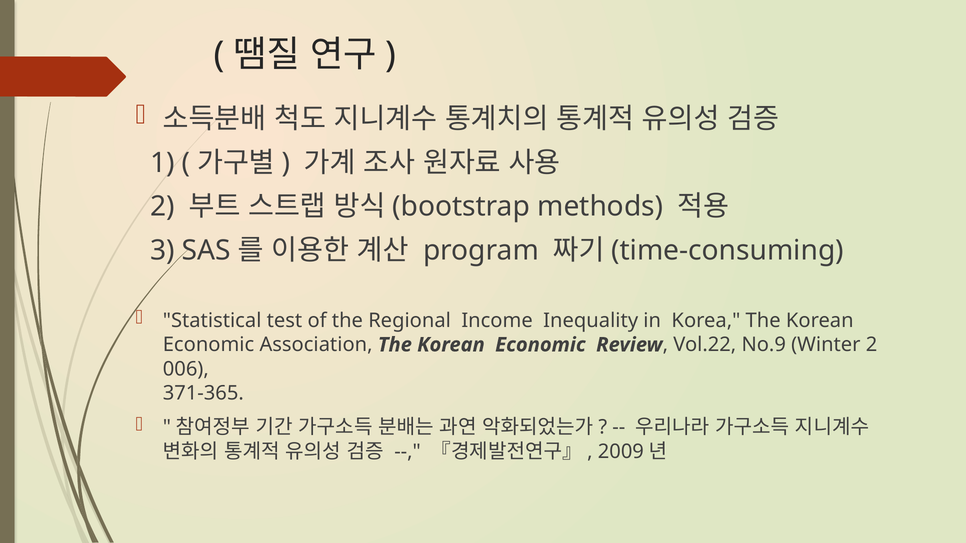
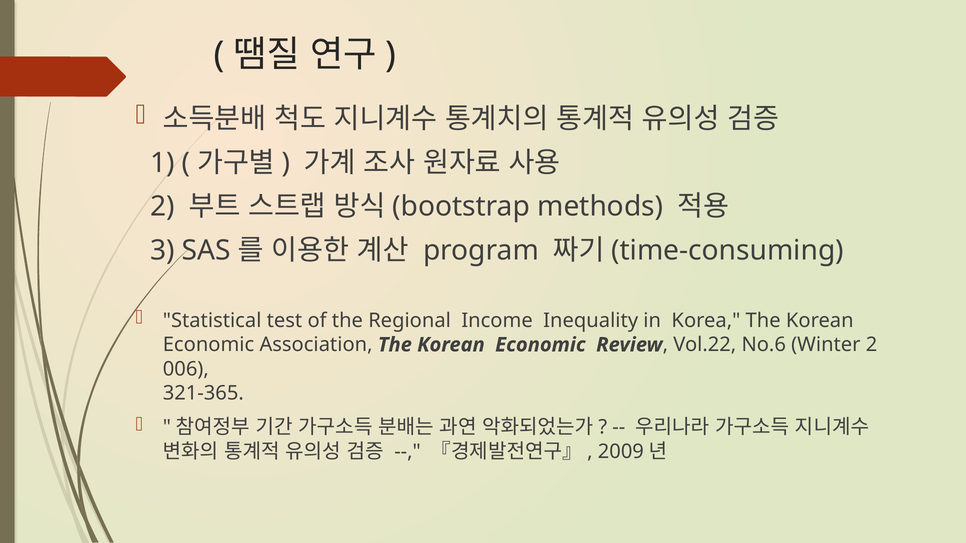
No.9: No.9 -> No.6 (764, 345)
371-365: 371-365 -> 321-365 (203, 393)
